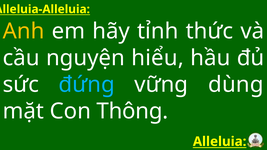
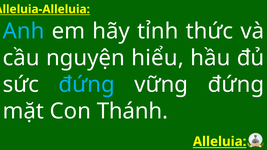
Anh colour: yellow -> light blue (24, 31)
vững dùng: dùng -> đứng (236, 85)
Thông: Thông -> Thánh (132, 111)
